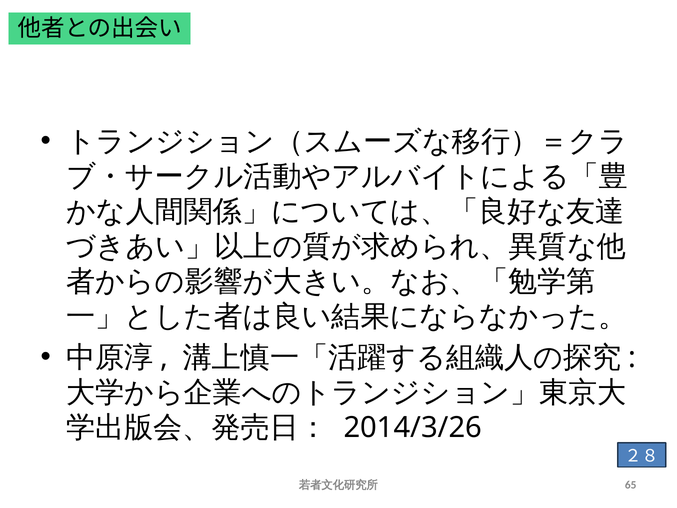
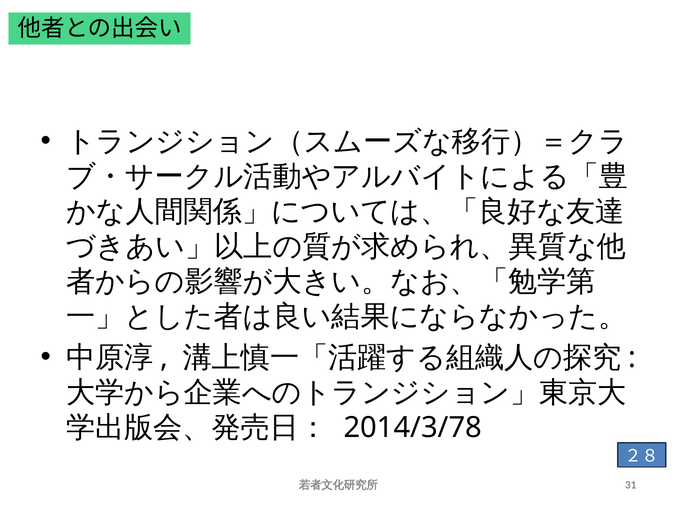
2014/3/26: 2014/3/26 -> 2014/3/78 (413, 427)
65: 65 -> 31 (631, 485)
